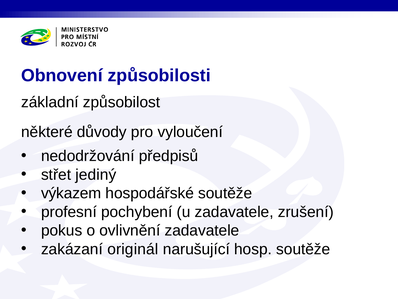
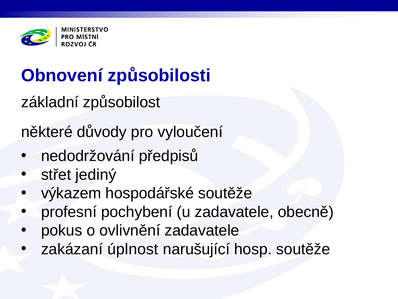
zrušení: zrušení -> obecně (306, 212)
originál: originál -> úplnost (133, 249)
